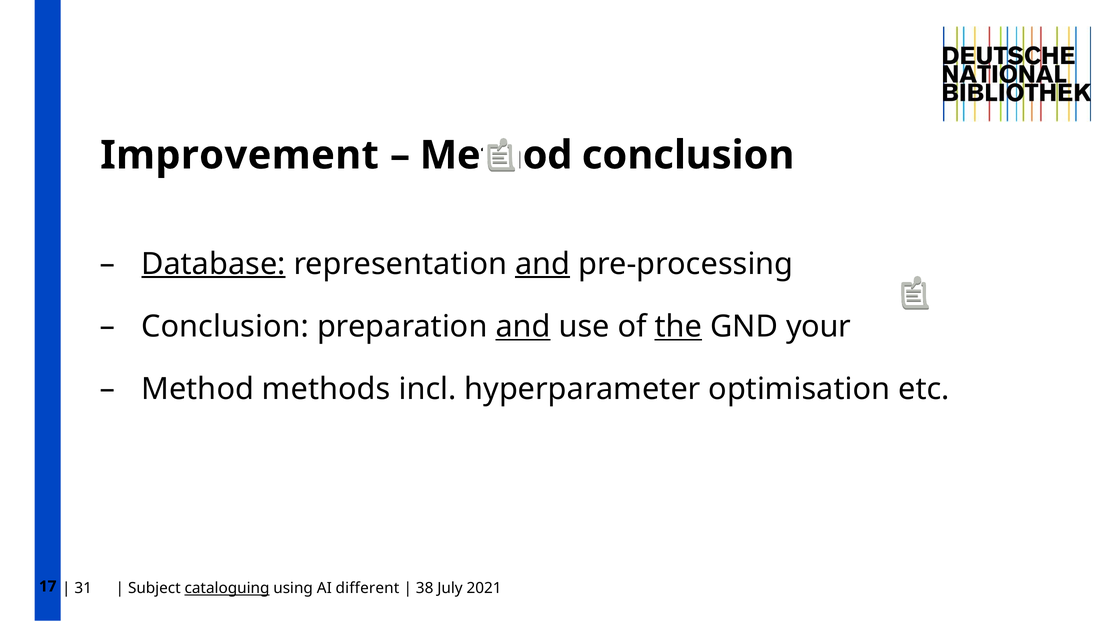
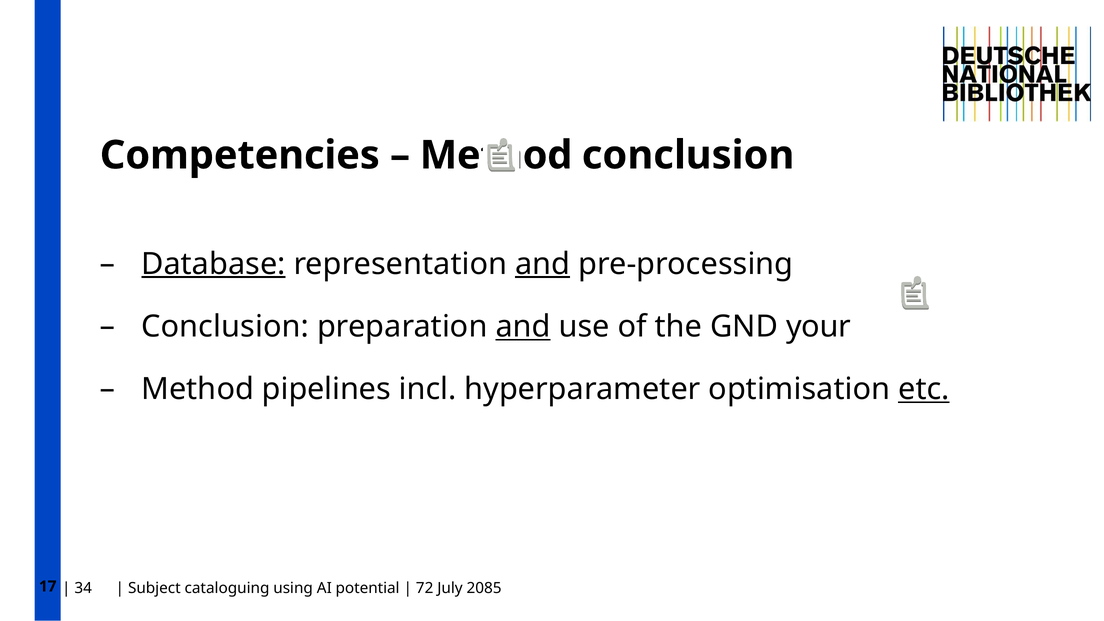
Improvement: Improvement -> Competencies (240, 155)
the underline: present -> none (678, 327)
methods: methods -> pipelines (326, 389)
etc underline: none -> present (924, 389)
31: 31 -> 34 (83, 588)
cataloguing underline: present -> none (227, 588)
different: different -> potential (368, 588)
38: 38 -> 72 (425, 588)
2021: 2021 -> 2085 (484, 588)
